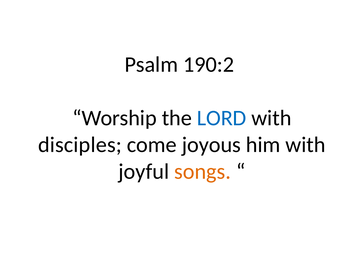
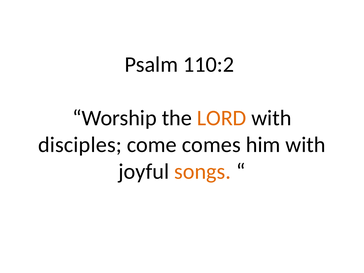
190:2: 190:2 -> 110:2 (209, 65)
LORD colour: blue -> orange (222, 118)
joyous: joyous -> comes (211, 145)
